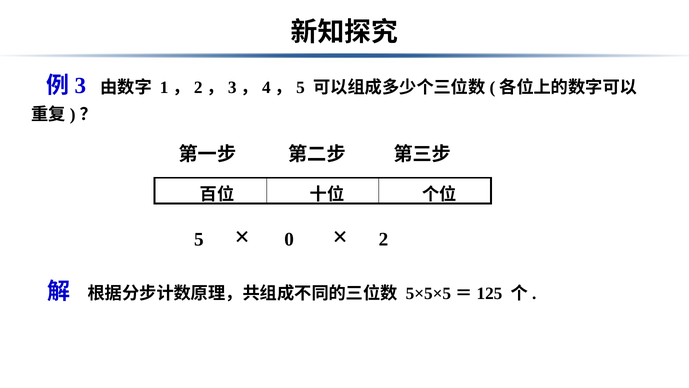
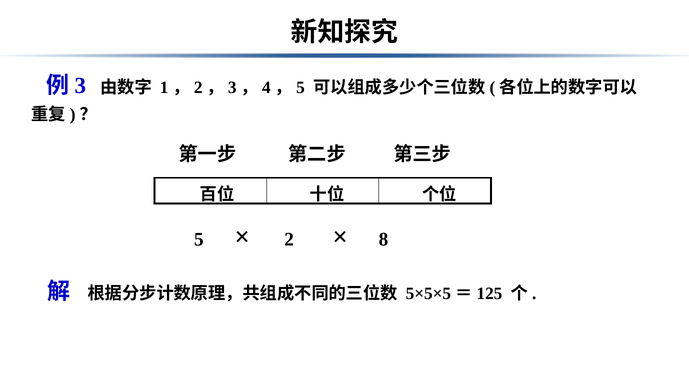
0: 0 -> 2 (289, 239)
2: 2 -> 8 (383, 239)
